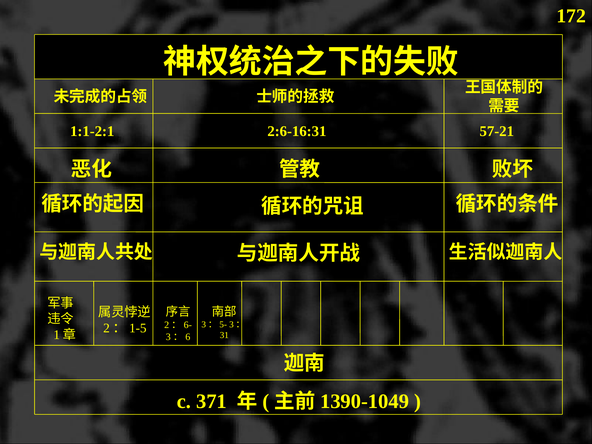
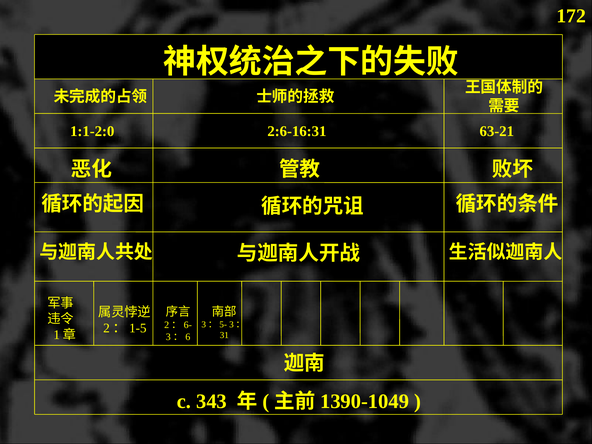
1:1-2:1: 1:1-2:1 -> 1:1-2:0 (92, 131)
57-21: 57-21 -> 63-21 (497, 131)
371: 371 -> 343 (212, 401)
